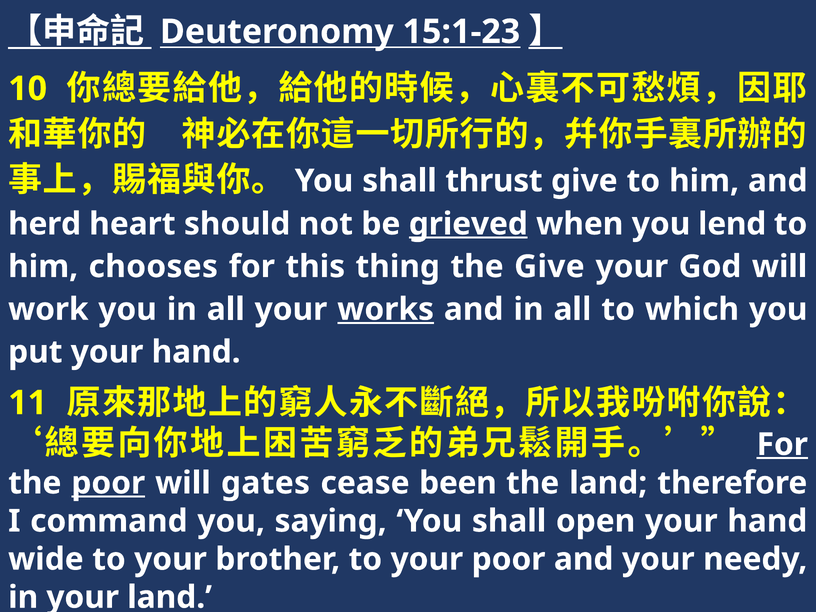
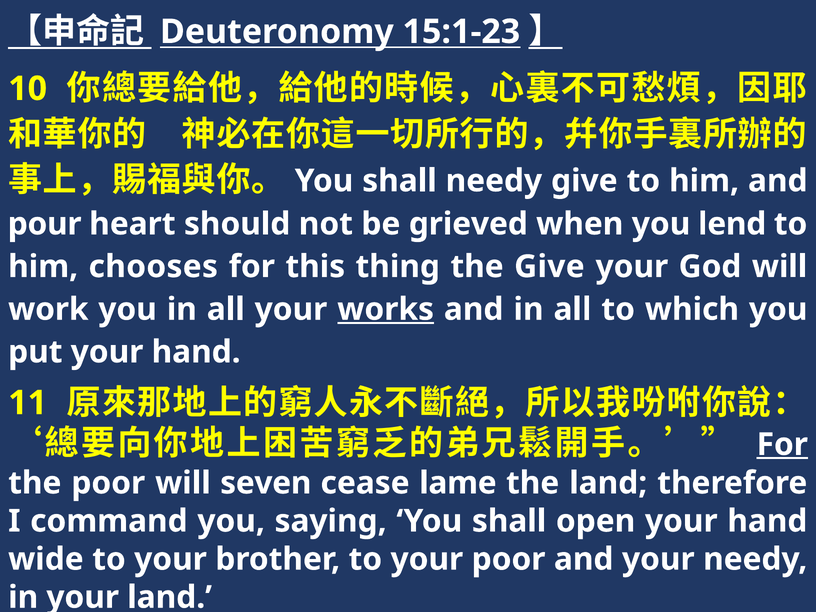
shall thrust: thrust -> needy (494, 181)
herd: herd -> pour (45, 224)
grieved underline: present -> none (468, 224)
poor underline: present -> none (108, 483)
gates: gates -> seven (266, 483)
been: been -> lame (458, 483)
